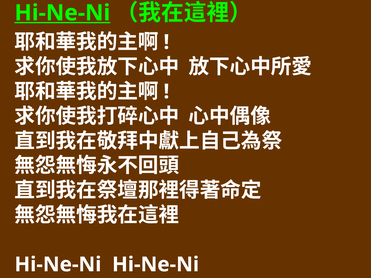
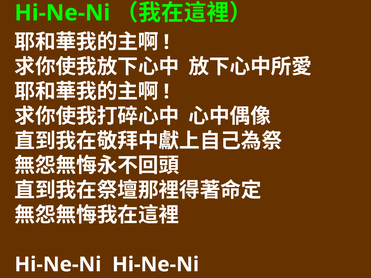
Hi-Ne-Ni underline: present -> none (62, 13)
